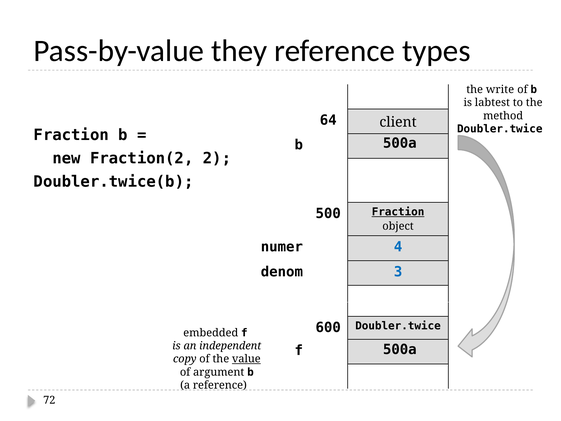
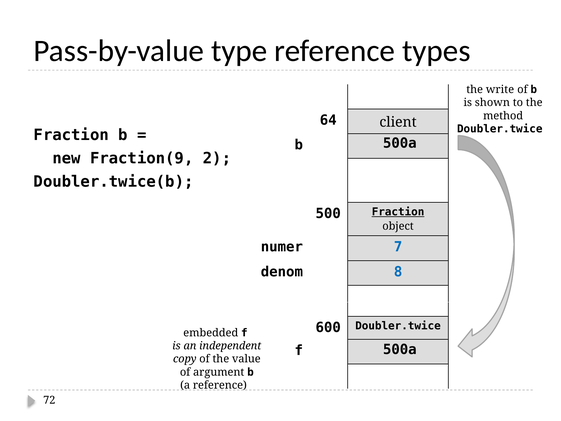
they: they -> type (239, 51)
labtest: labtest -> shown (492, 103)
Fraction(2: Fraction(2 -> Fraction(9 (142, 158)
4: 4 -> 7 (398, 247)
3: 3 -> 8 (398, 272)
value underline: present -> none (246, 359)
